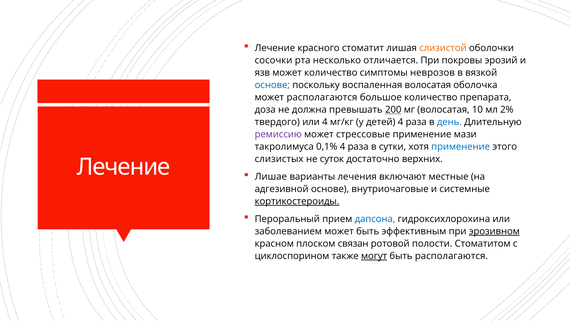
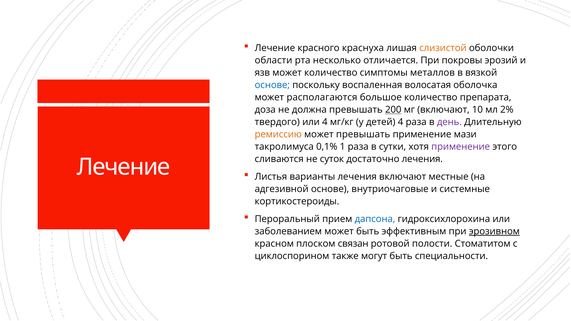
стоматит: стоматит -> краснуха (363, 48)
сосочки: сосочки -> области (274, 60)
неврозов: неврозов -> металлов (432, 73)
мг волосатая: волосатая -> включают (443, 110)
день colour: blue -> purple (449, 122)
ремиссию colour: purple -> orange (278, 134)
может стрессовые: стрессовые -> превышать (363, 134)
0,1% 4: 4 -> 1 (343, 147)
применение colour: blue -> purple (461, 147)
слизистых: слизистых -> сливаются (279, 159)
достаточно верхних: верхних -> лечения (422, 159)
Лишае: Лишае -> Листья (271, 177)
кортикостероиды underline: present -> none (297, 201)
могут underline: present -> none (374, 256)
быть располагаются: располагаются -> специальности (451, 256)
